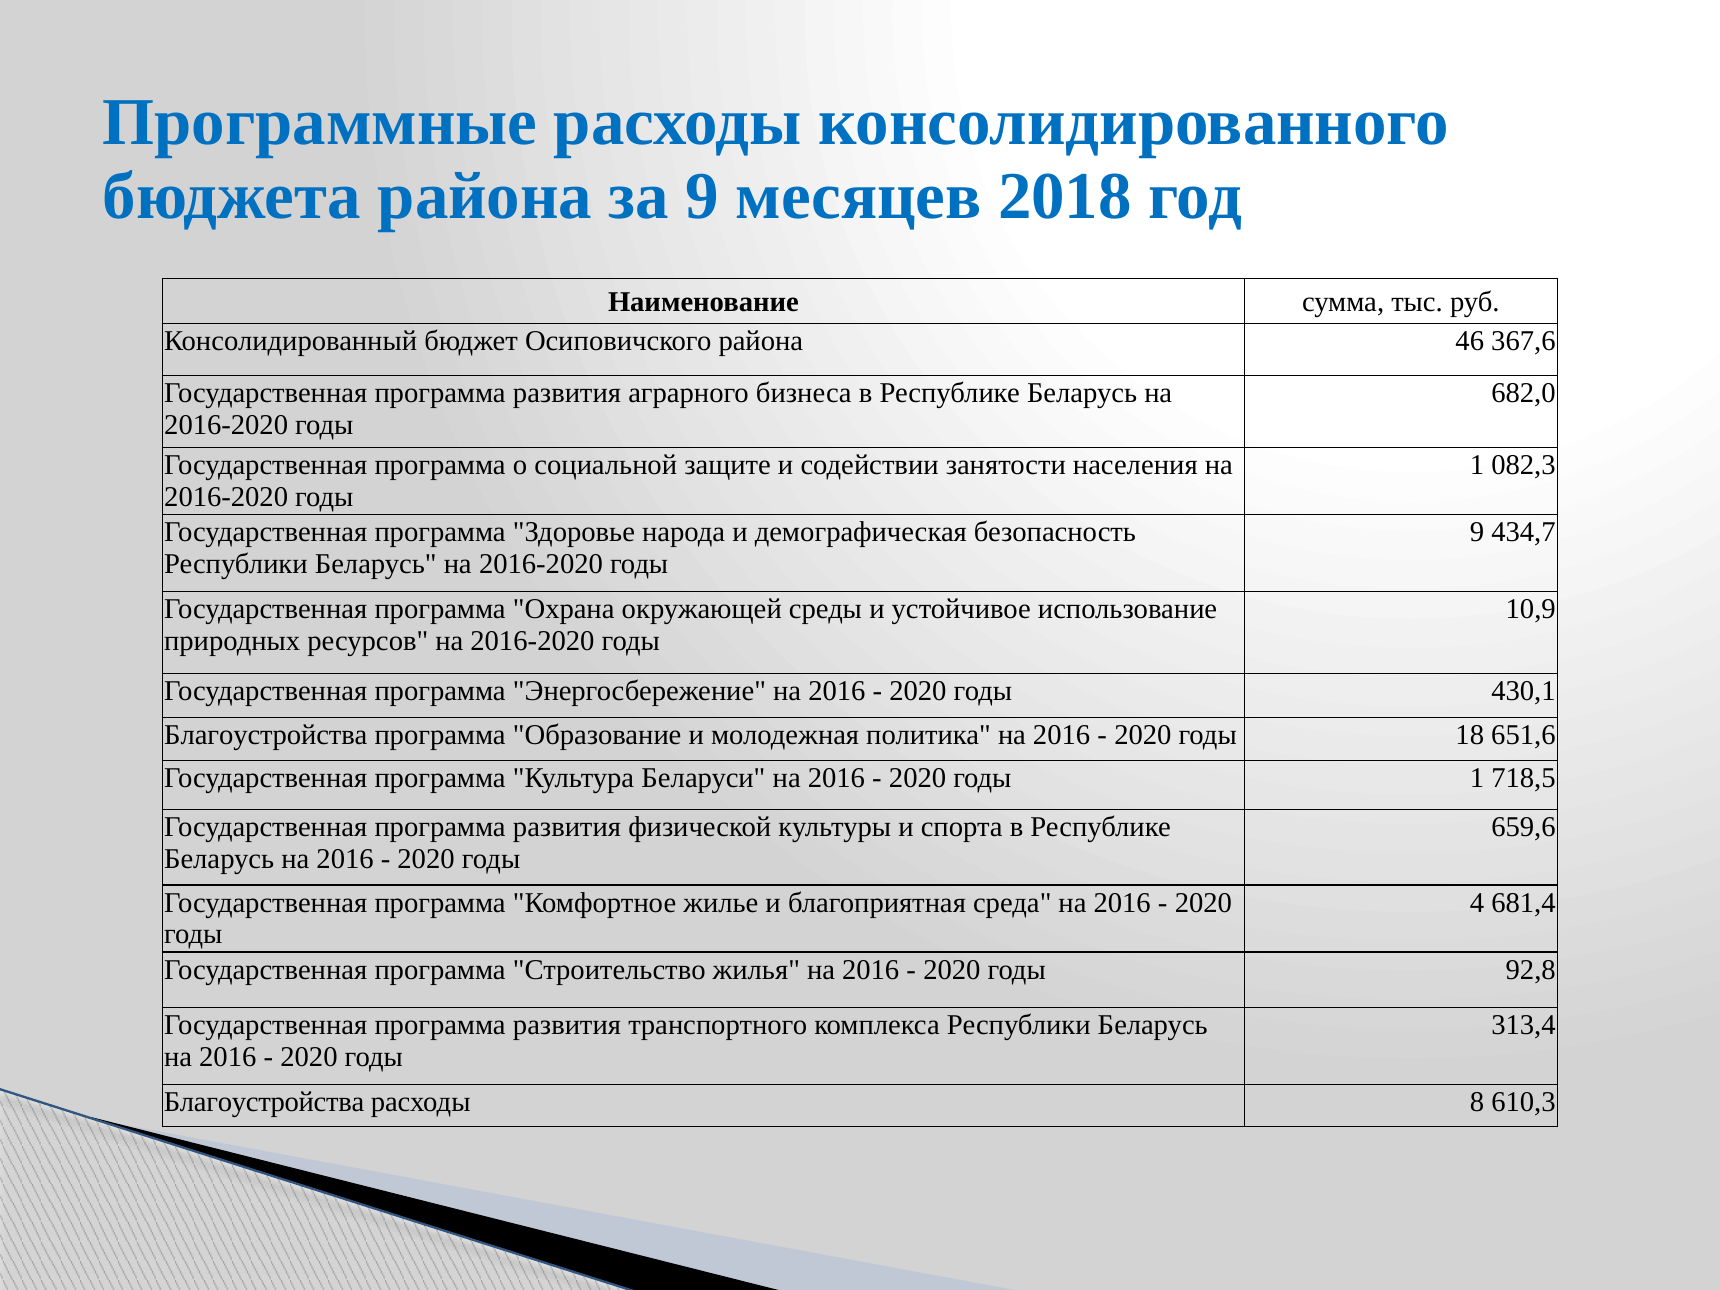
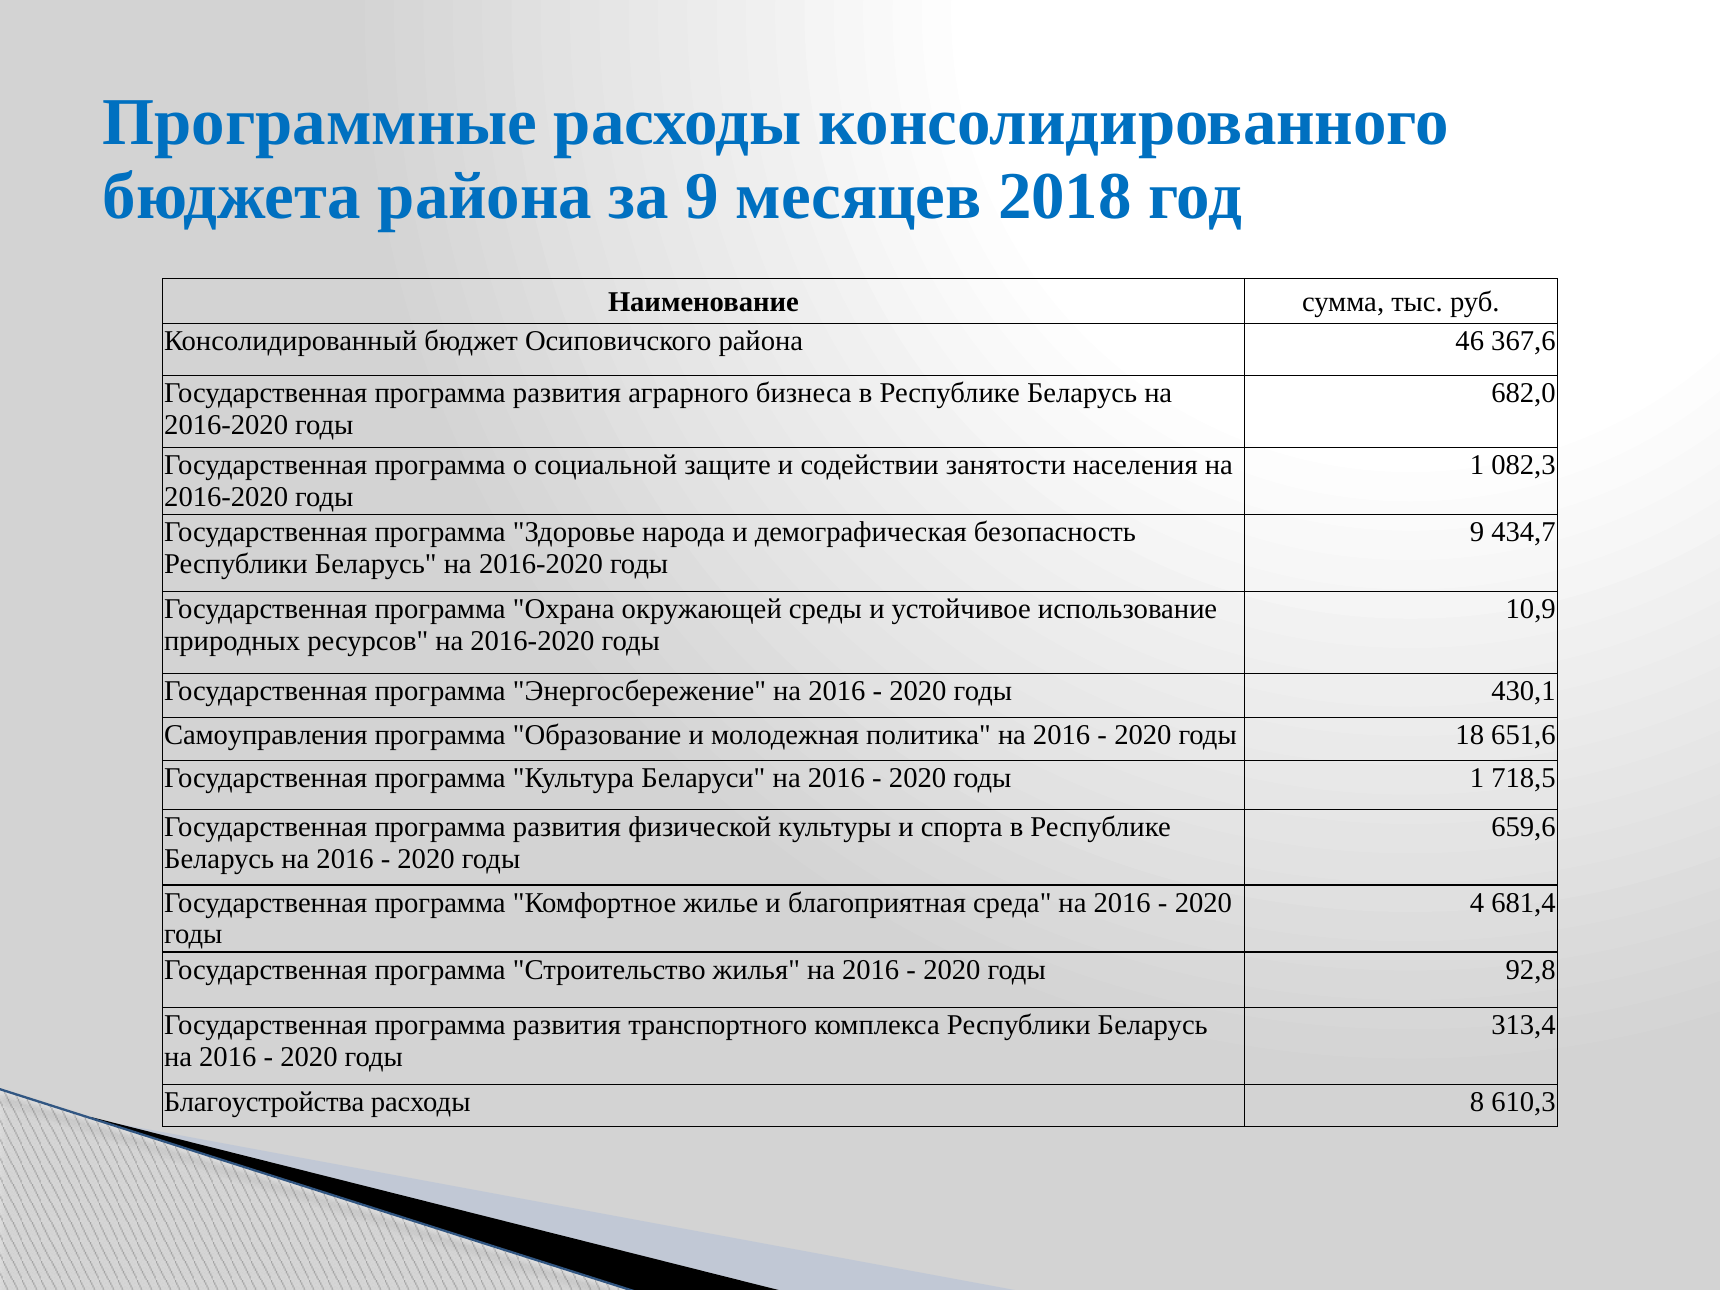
Благоустройства: Благоустройства -> Самоуправления (266, 735)
